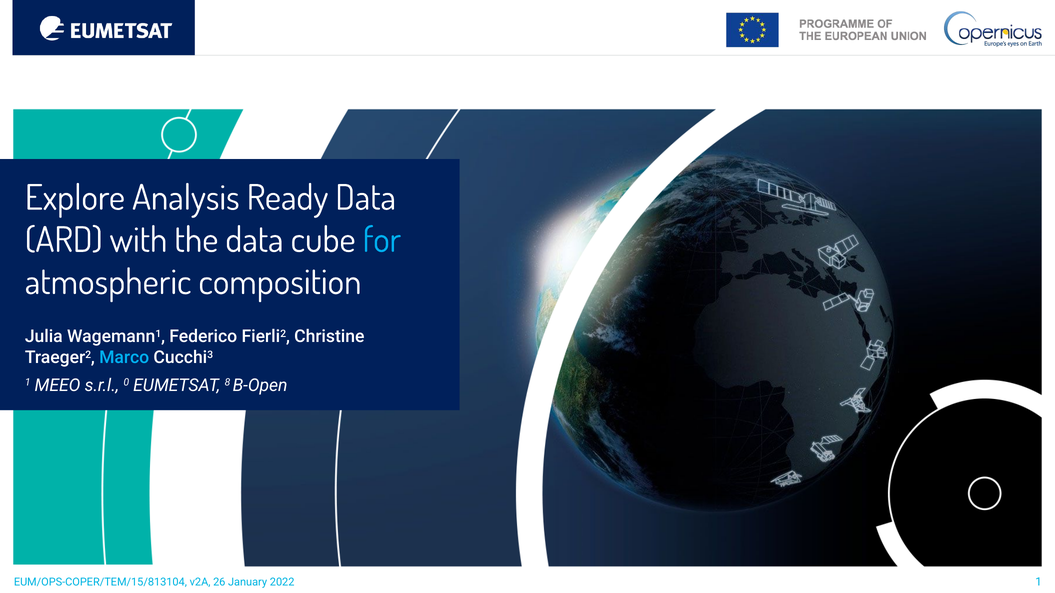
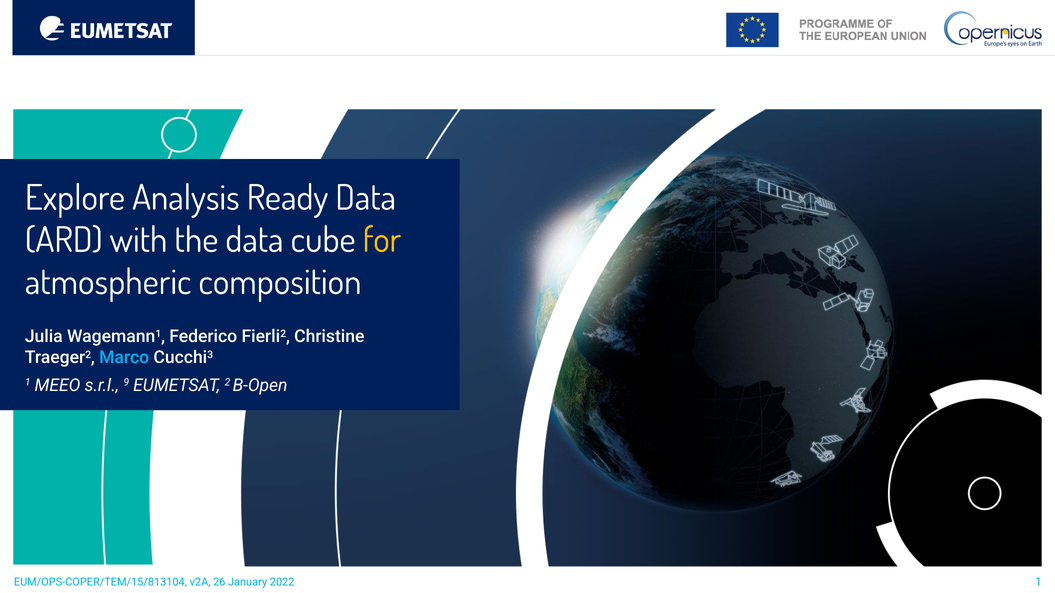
for colour: light blue -> yellow (382, 240)
0: 0 -> 9 (126, 383)
8: 8 -> 2 (227, 383)
